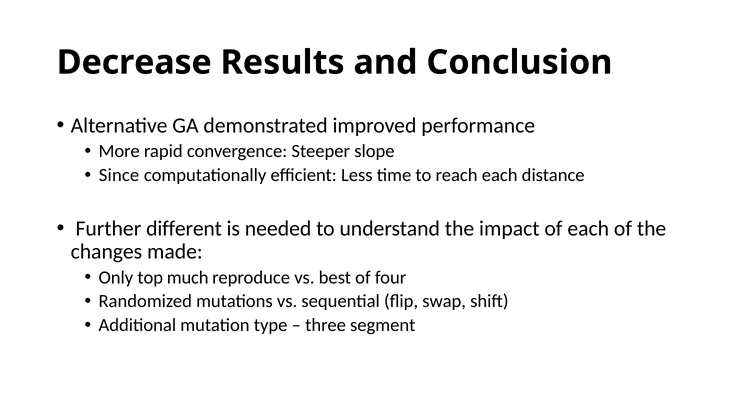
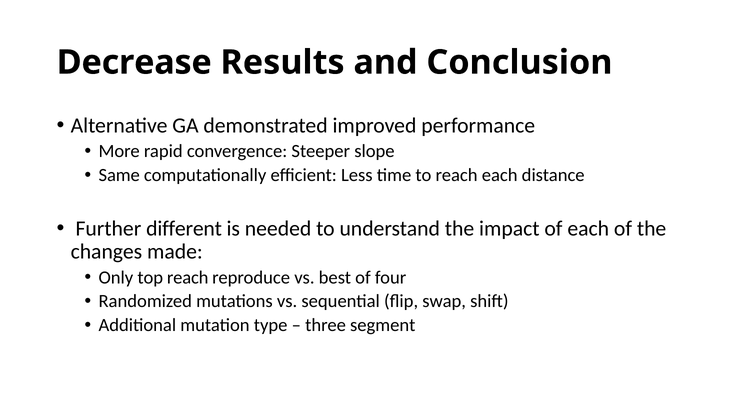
Since: Since -> Same (119, 175)
top much: much -> reach (188, 278)
